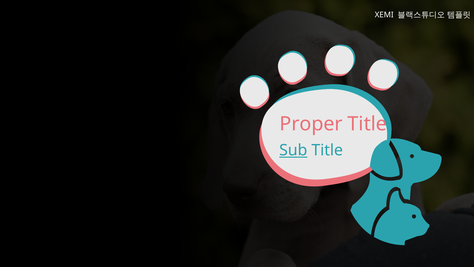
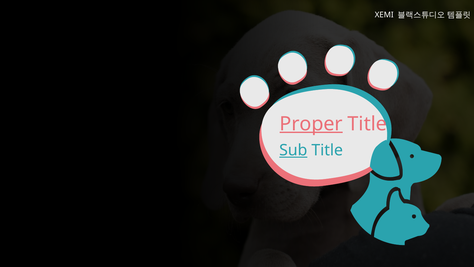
Proper underline: none -> present (311, 124)
